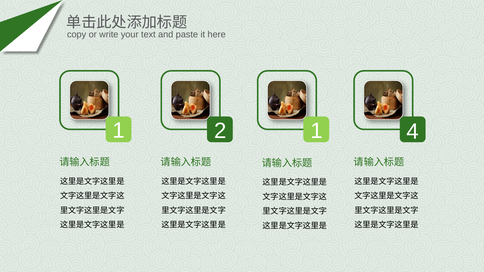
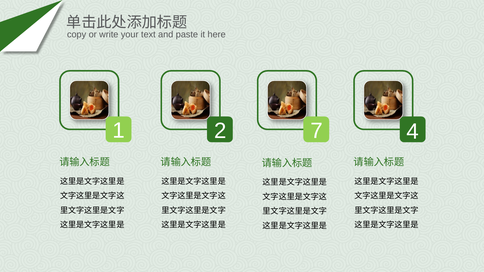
2 1: 1 -> 7 (317, 131)
